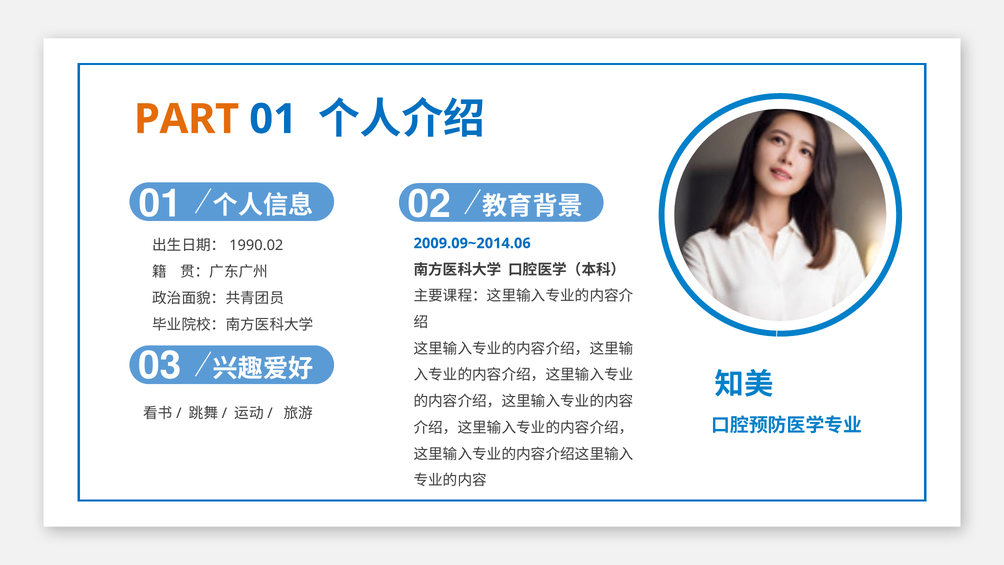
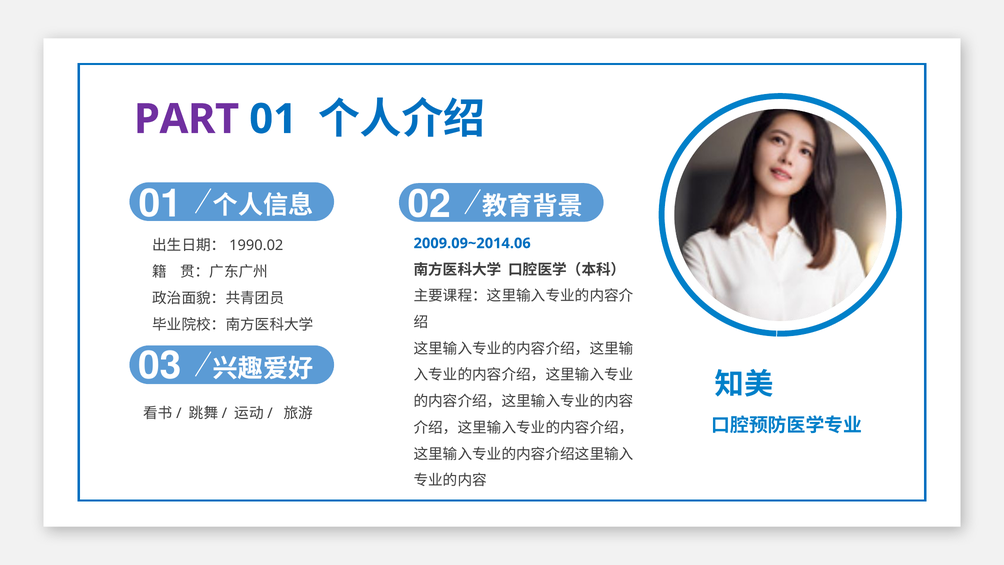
PART colour: orange -> purple (187, 119)
